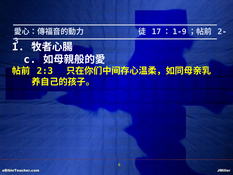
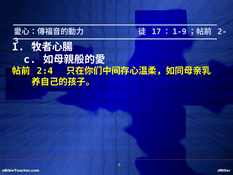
2:3: 2:3 -> 2:4 (45, 71)
